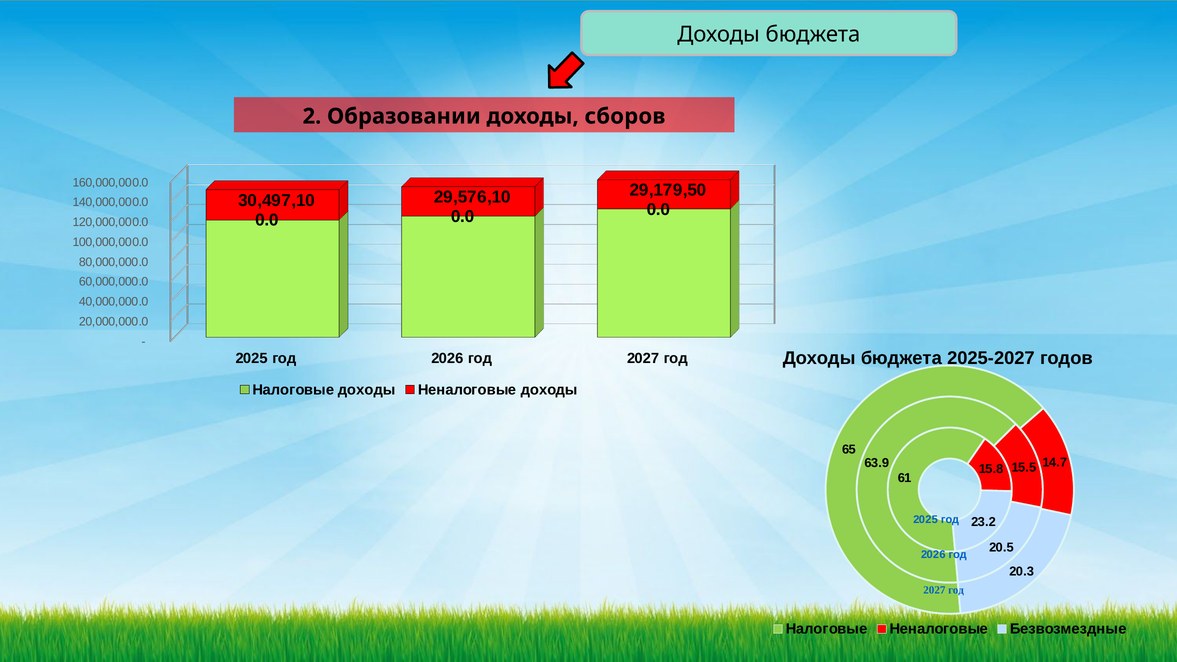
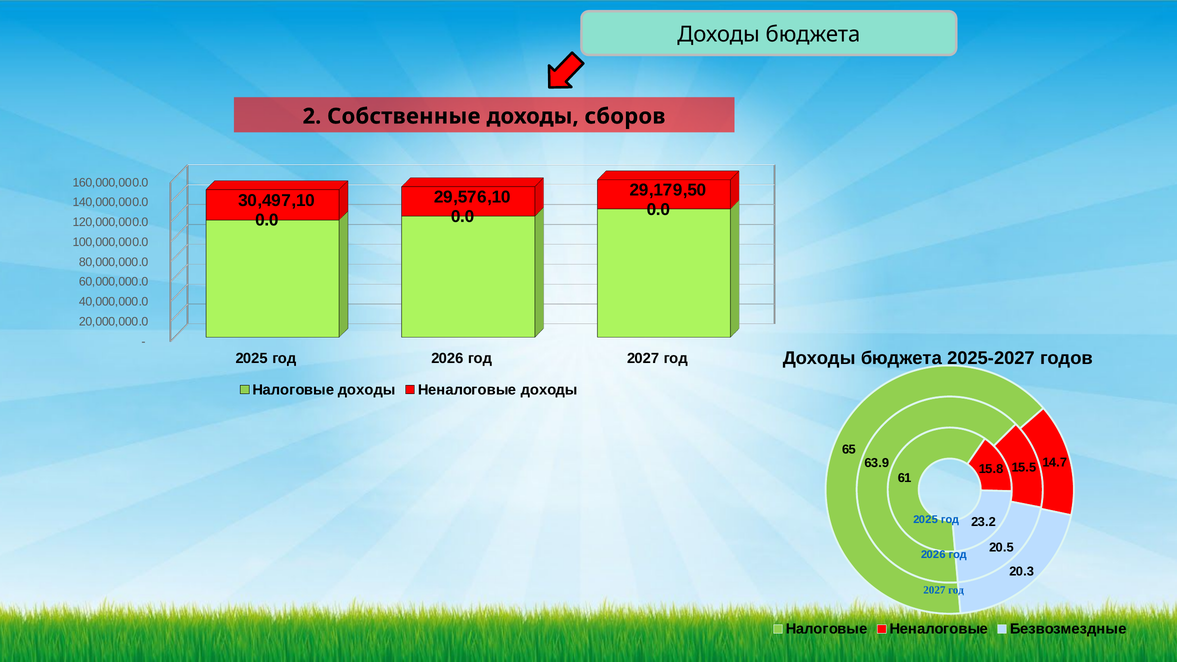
Образовании: Образовании -> Собственные (404, 116)
